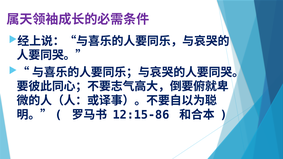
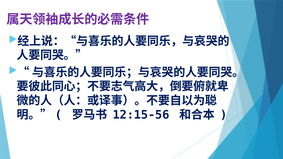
12:15-86: 12:15-86 -> 12:15-56 (141, 115)
